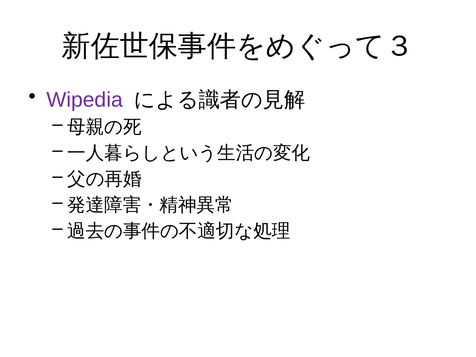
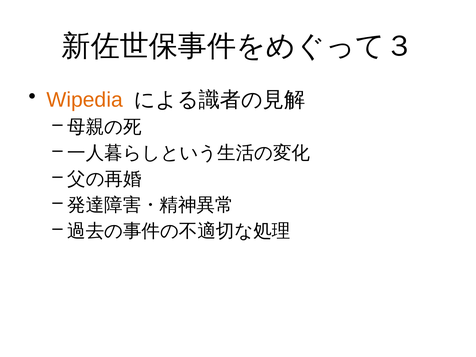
Wipedia colour: purple -> orange (85, 100)
